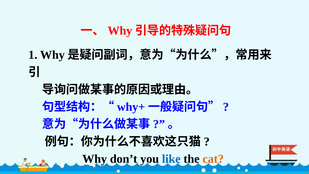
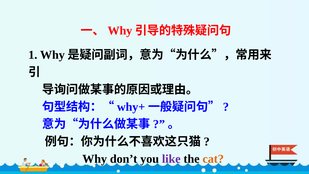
like colour: blue -> purple (171, 159)
